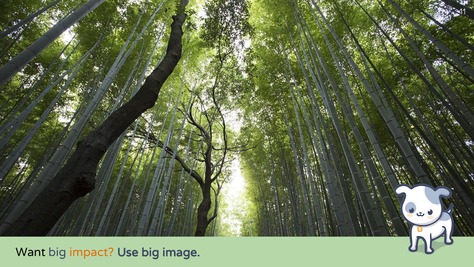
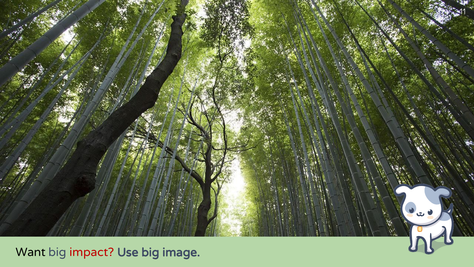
impact colour: orange -> red (92, 252)
